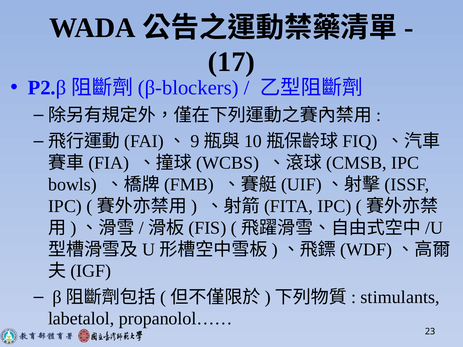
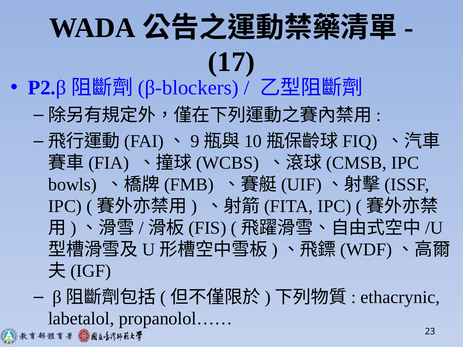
stimulants: stimulants -> ethacrynic (400, 297)
